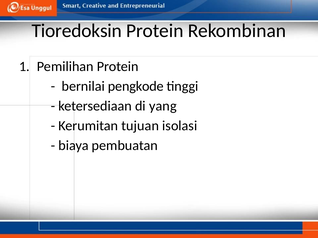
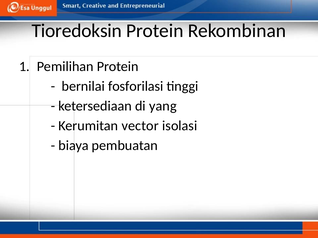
pengkode: pengkode -> fosforilasi (136, 87)
tujuan: tujuan -> vector (140, 126)
